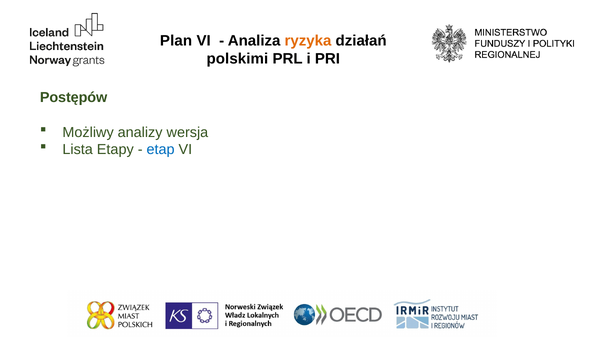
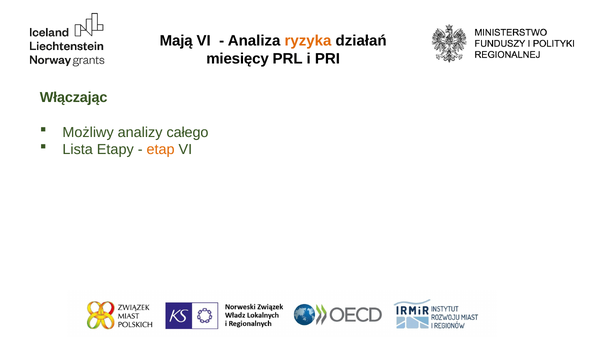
Plan: Plan -> Mają (176, 41)
polskimi: polskimi -> miesięcy (238, 59)
Postępów: Postępów -> Włączając (74, 98)
wersja: wersja -> całego (188, 132)
etap colour: blue -> orange (161, 149)
